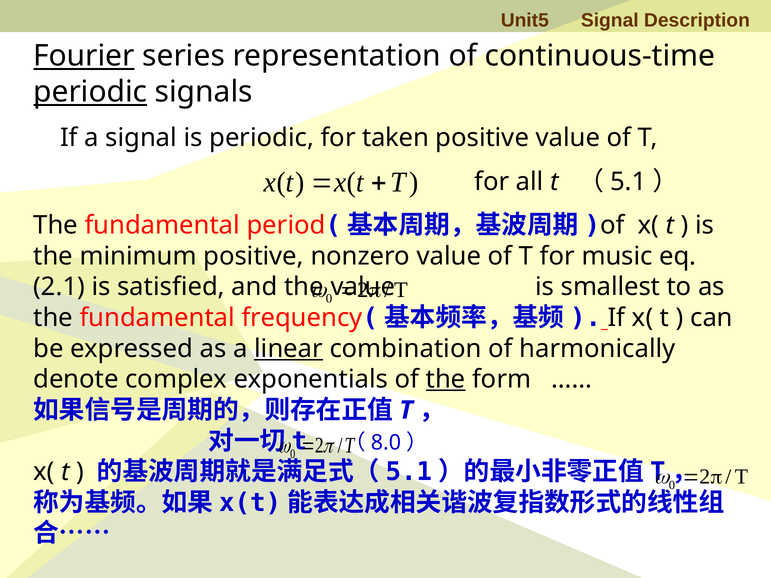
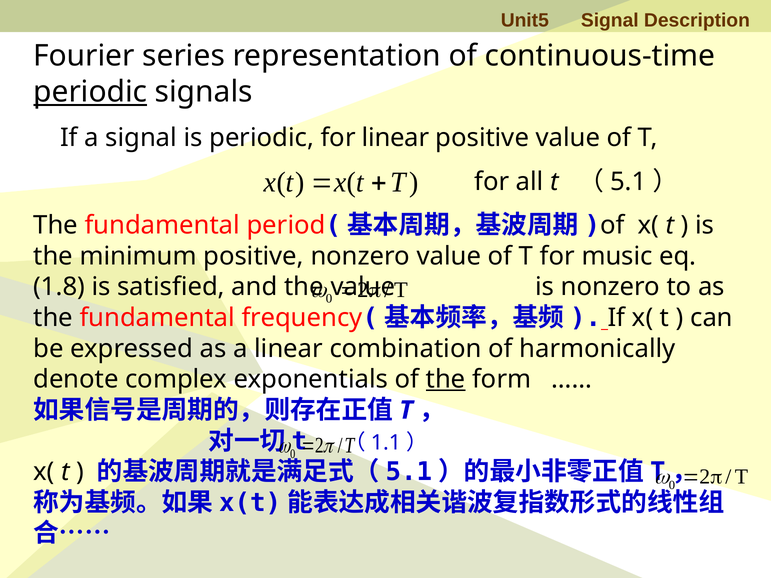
Fourier underline: present -> none (84, 56)
for taken: taken -> linear (396, 138)
2.1: 2.1 -> 1.8 (59, 287)
is smallest: smallest -> nonzero (610, 287)
linear underline: present -> none (289, 349)
8.0: 8.0 -> 1.1 (386, 443)
